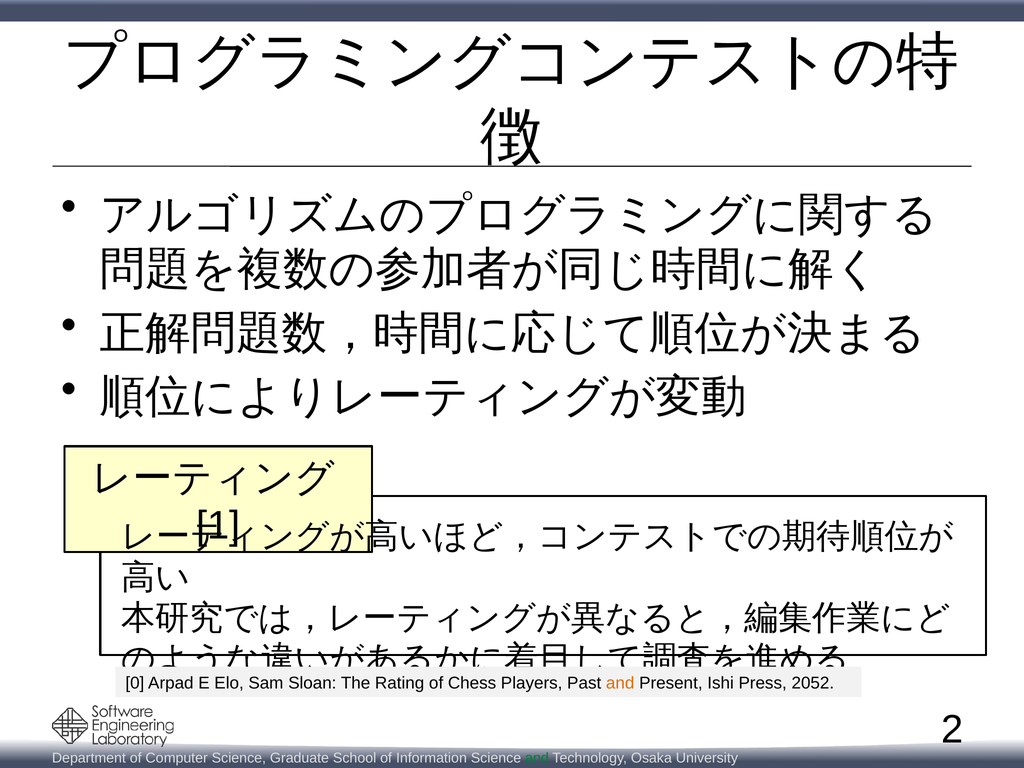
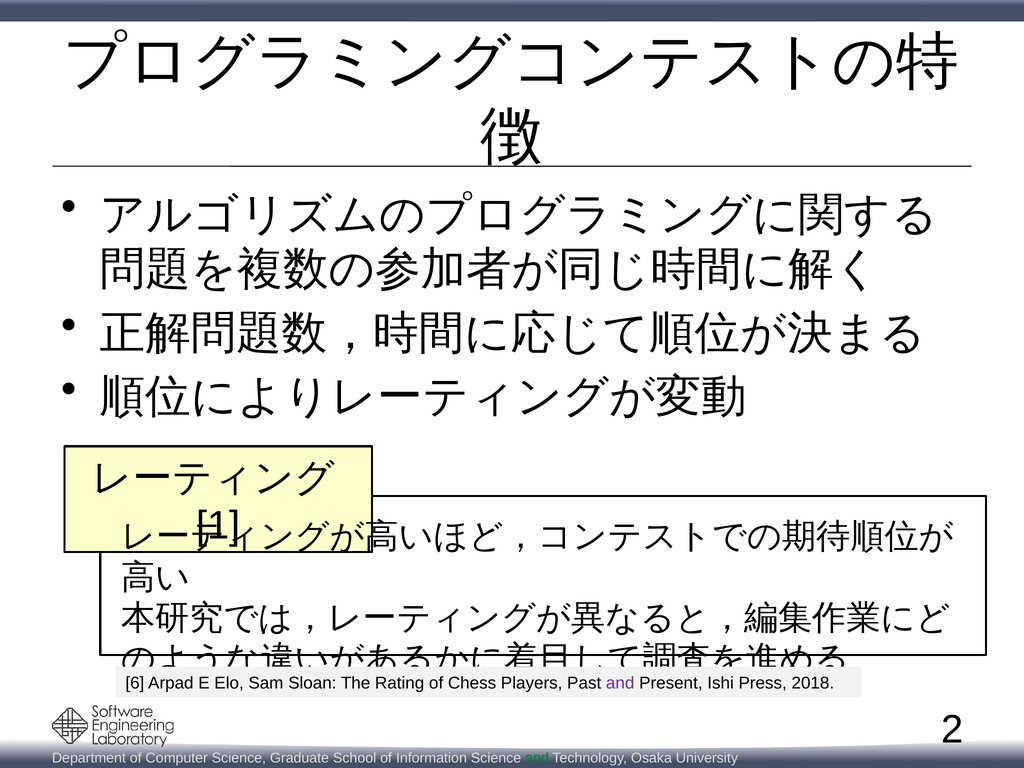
0: 0 -> 6 (135, 683)
and colour: orange -> purple (620, 683)
2052: 2052 -> 2018 (813, 683)
